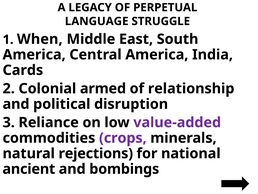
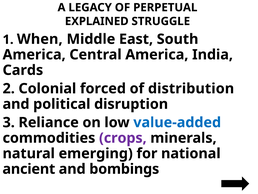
LANGUAGE: LANGUAGE -> EXPLAINED (97, 21)
armed: armed -> forced (103, 88)
relationship: relationship -> distribution (191, 88)
value-added colour: purple -> blue (177, 122)
rejections: rejections -> emerging (96, 153)
